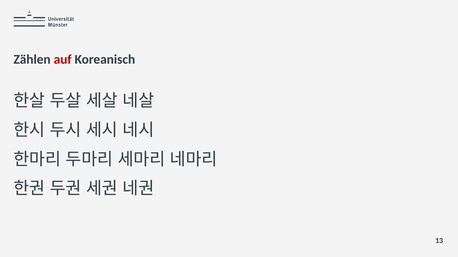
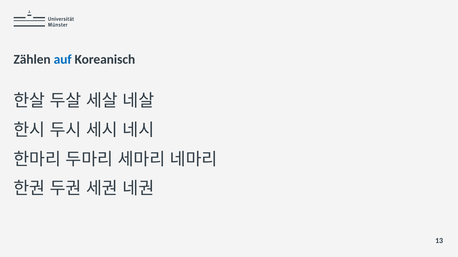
auf colour: red -> blue (63, 60)
